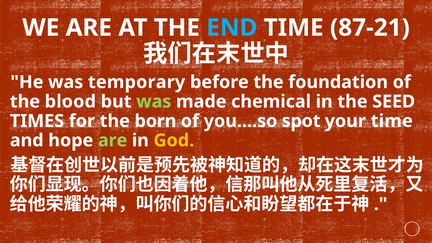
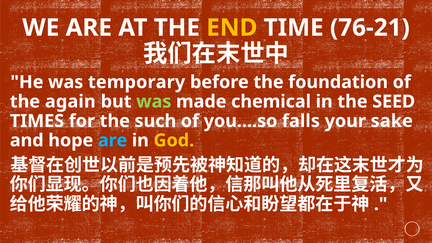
END colour: light blue -> yellow (232, 28)
87-21: 87-21 -> 76-21 (370, 28)
blood: blood -> again (70, 102)
born: born -> such (155, 121)
spot: spot -> falls (301, 121)
your time: time -> sake (392, 121)
are colour: light green -> light blue (113, 140)
